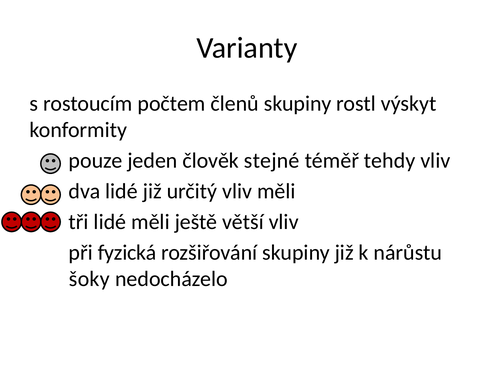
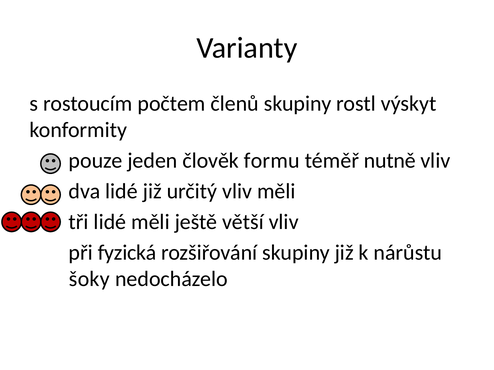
stejné: stejné -> formu (272, 161)
tehdy: tehdy -> nutně (390, 161)
